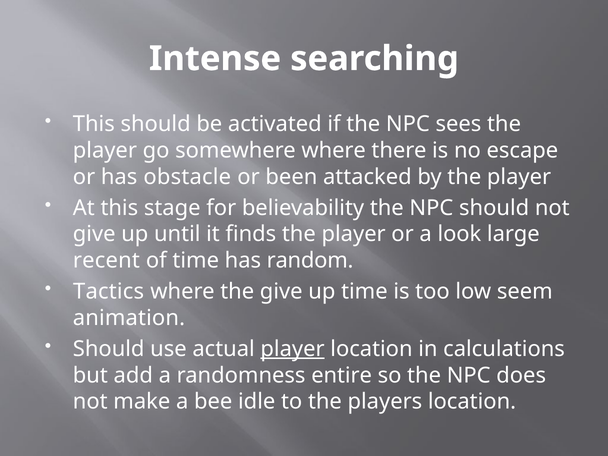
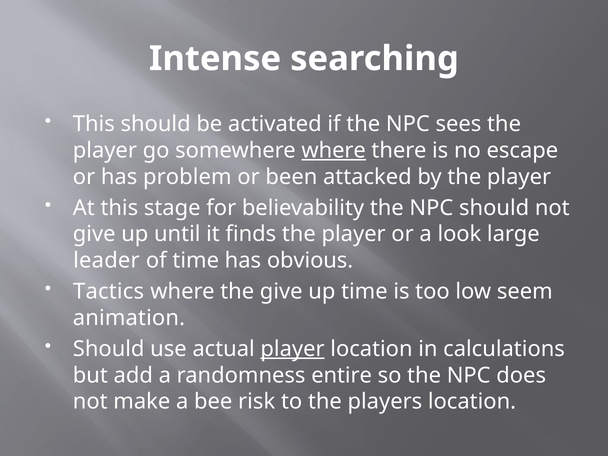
where underline: none -> present (334, 150)
obstacle: obstacle -> problem (187, 177)
recent: recent -> leader (106, 260)
random: random -> obvious (310, 260)
idle: idle -> risk (257, 402)
